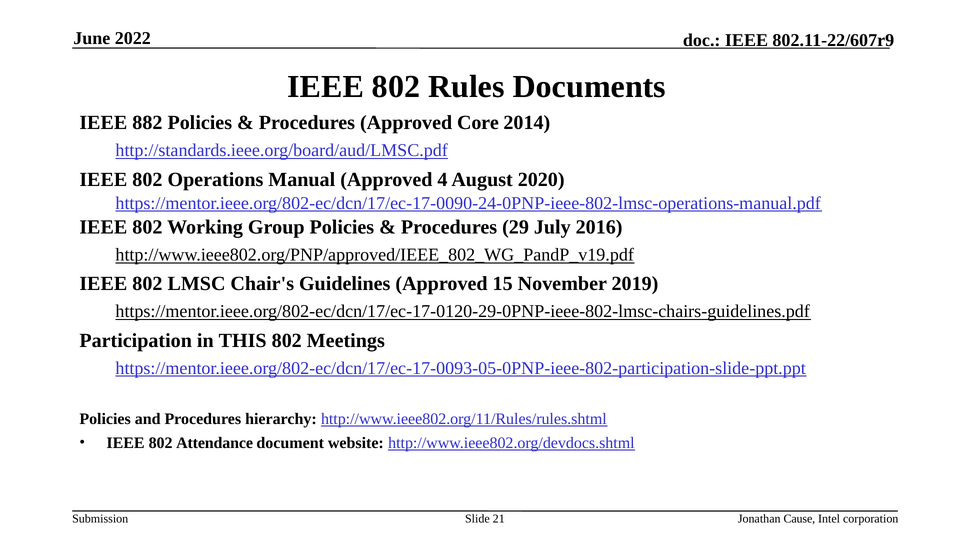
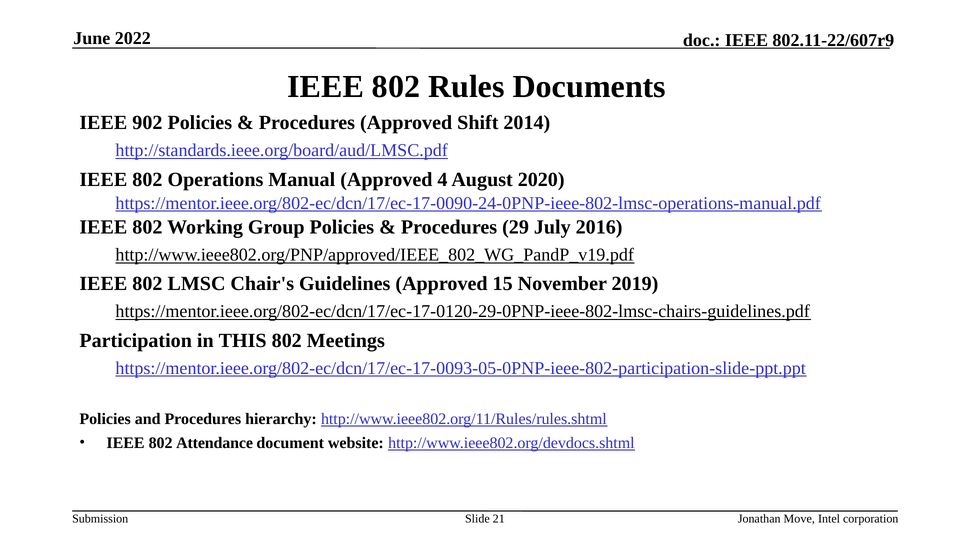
882: 882 -> 902 (147, 123)
Core: Core -> Shift (478, 123)
Cause: Cause -> Move (799, 519)
